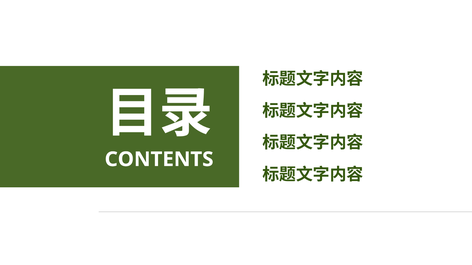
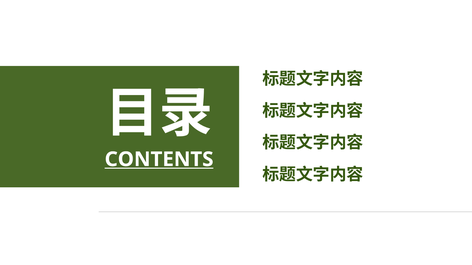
CONTENTS underline: none -> present (159, 160)
